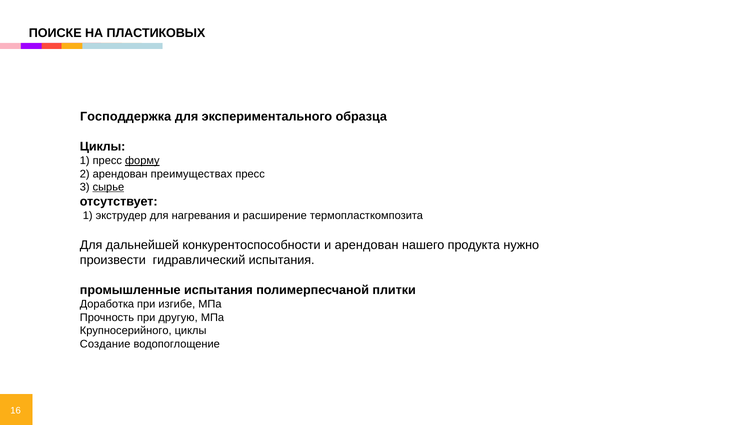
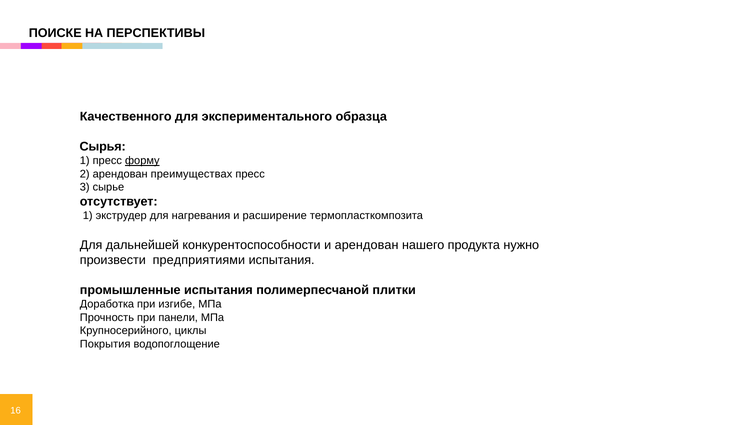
ПЛАСТИКОВЫХ: ПЛАСТИКОВЫХ -> ПЕРСПЕКТИВЫ (156, 33)
Господдержка: Господдержка -> Качественного (126, 116)
Циклы: Циклы -> Сырья (103, 147)
сырье underline: present -> none (108, 187)
гидравлический: гидравлический -> предприятиями (199, 260)
другую: другую -> панели (178, 317)
Создание: Создание -> Покрытия (105, 344)
